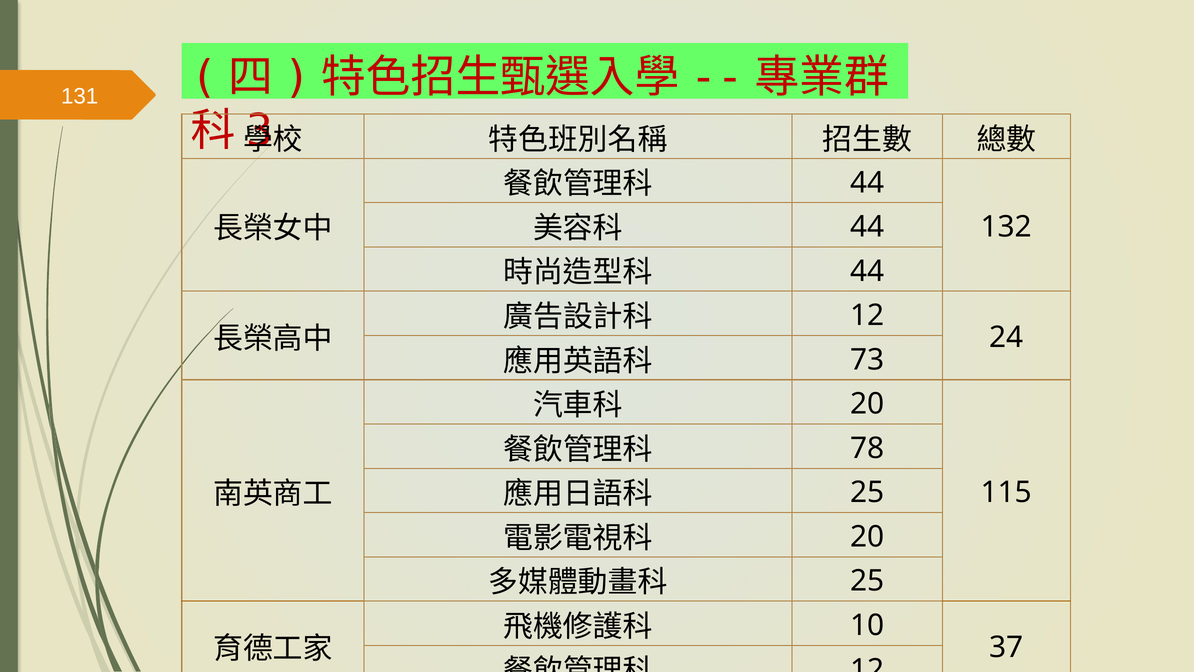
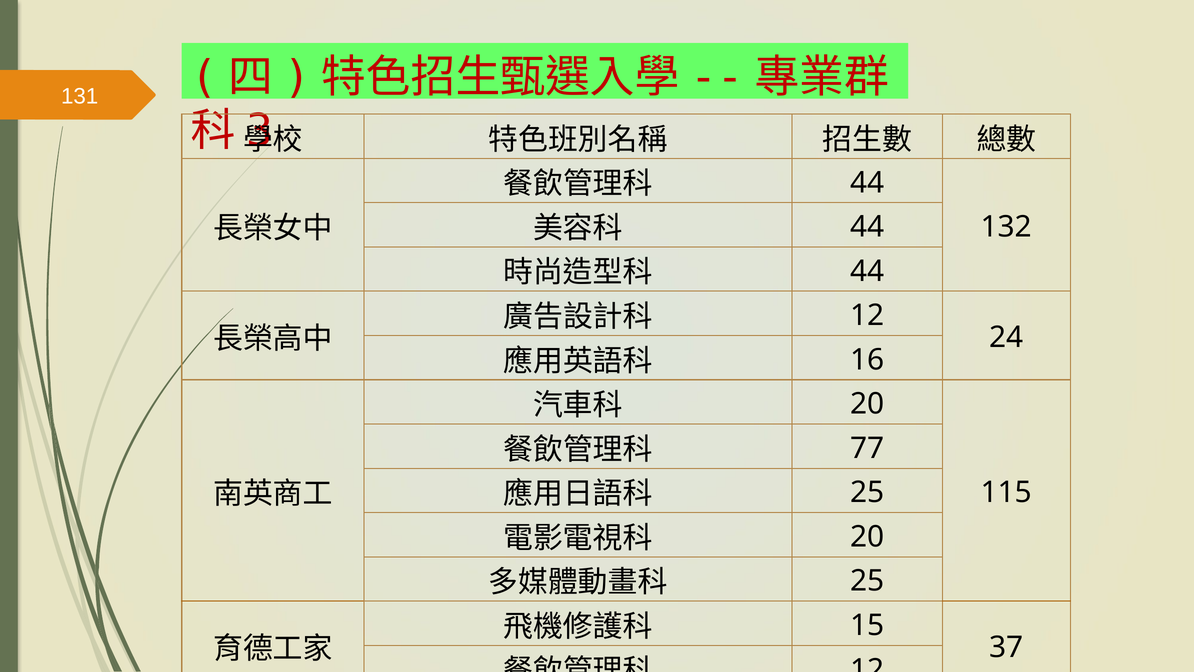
73: 73 -> 16 (867, 360)
78: 78 -> 77 (867, 448)
10: 10 -> 15 (867, 625)
